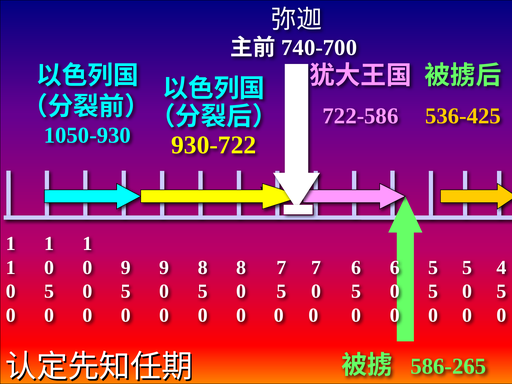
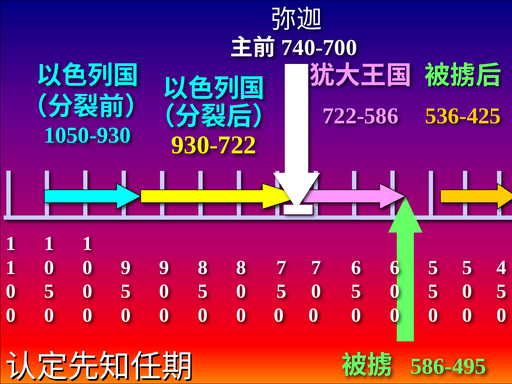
586-265: 586-265 -> 586-495 (448, 366)
